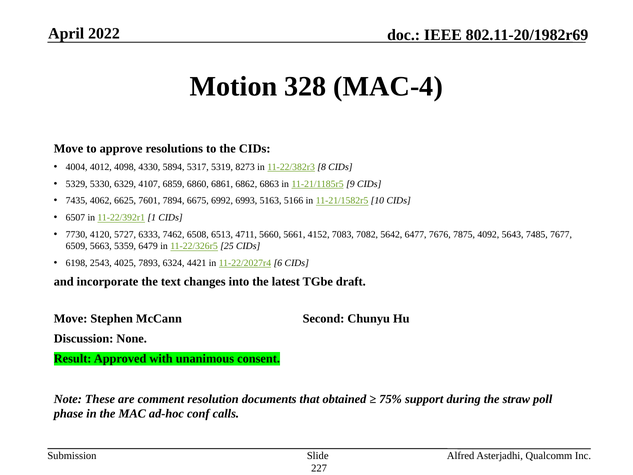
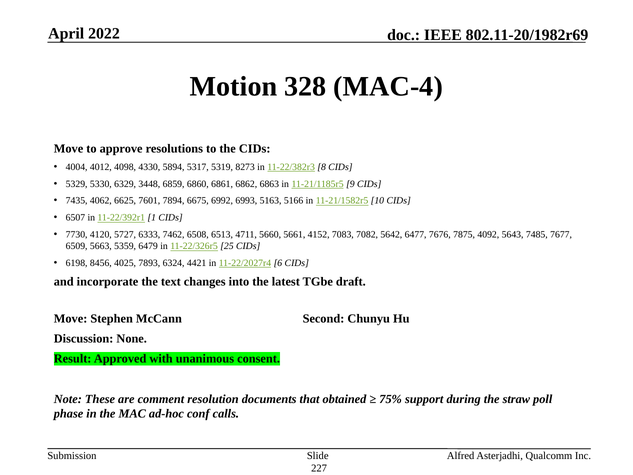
4107: 4107 -> 3448 (149, 184)
2543: 2543 -> 8456 (101, 263)
